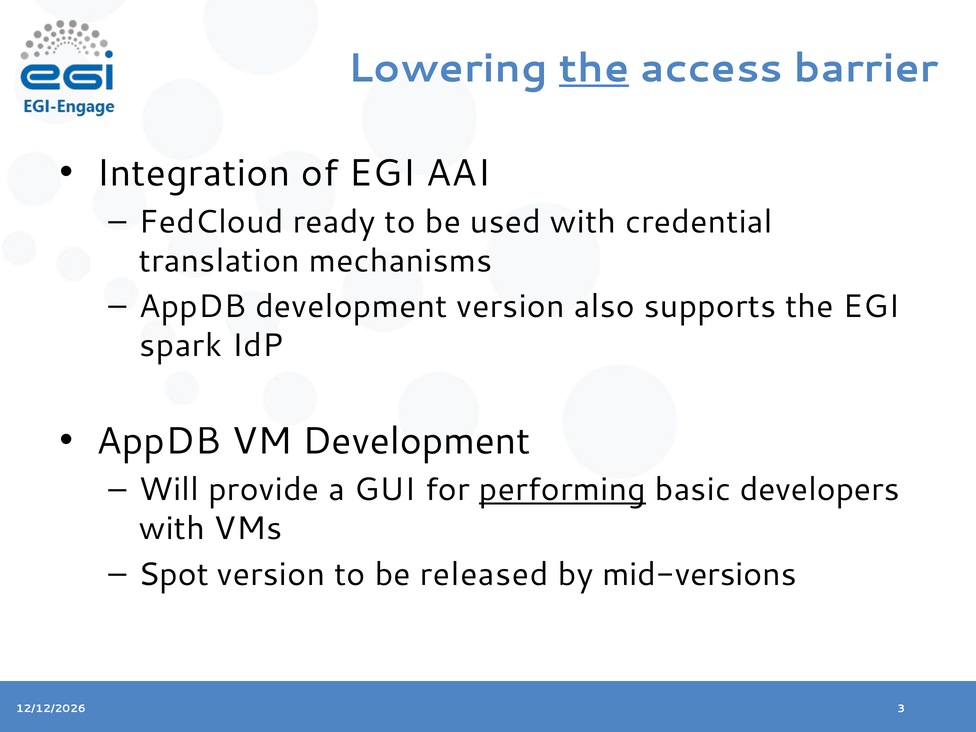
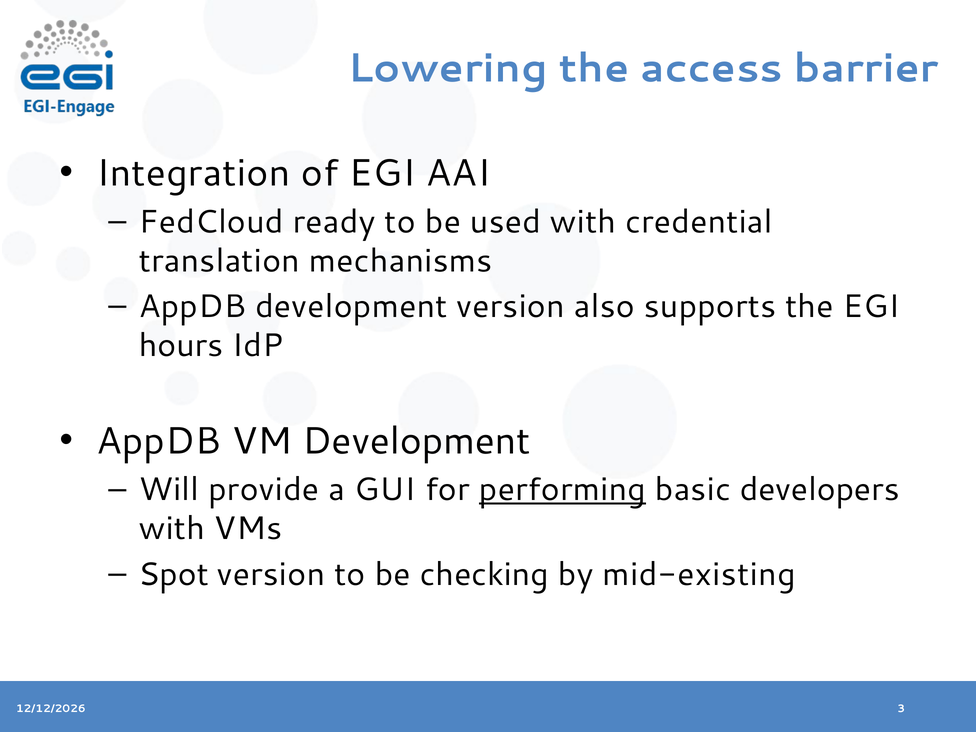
the underline: present -> none (594, 68)
spark: spark -> hours (181, 345)
released: released -> checking (484, 574)
mid-versions: mid-versions -> mid-existing (699, 574)
